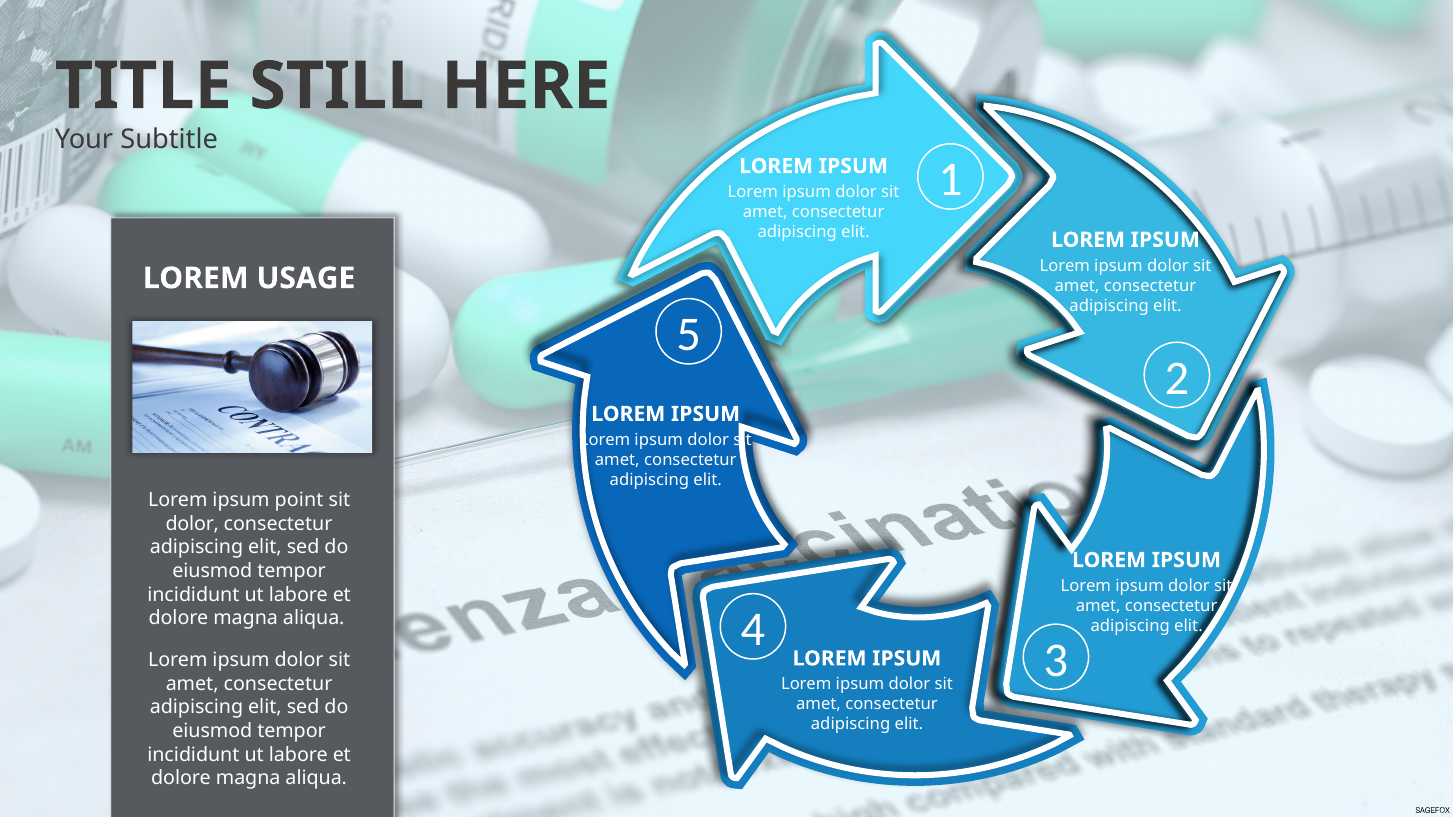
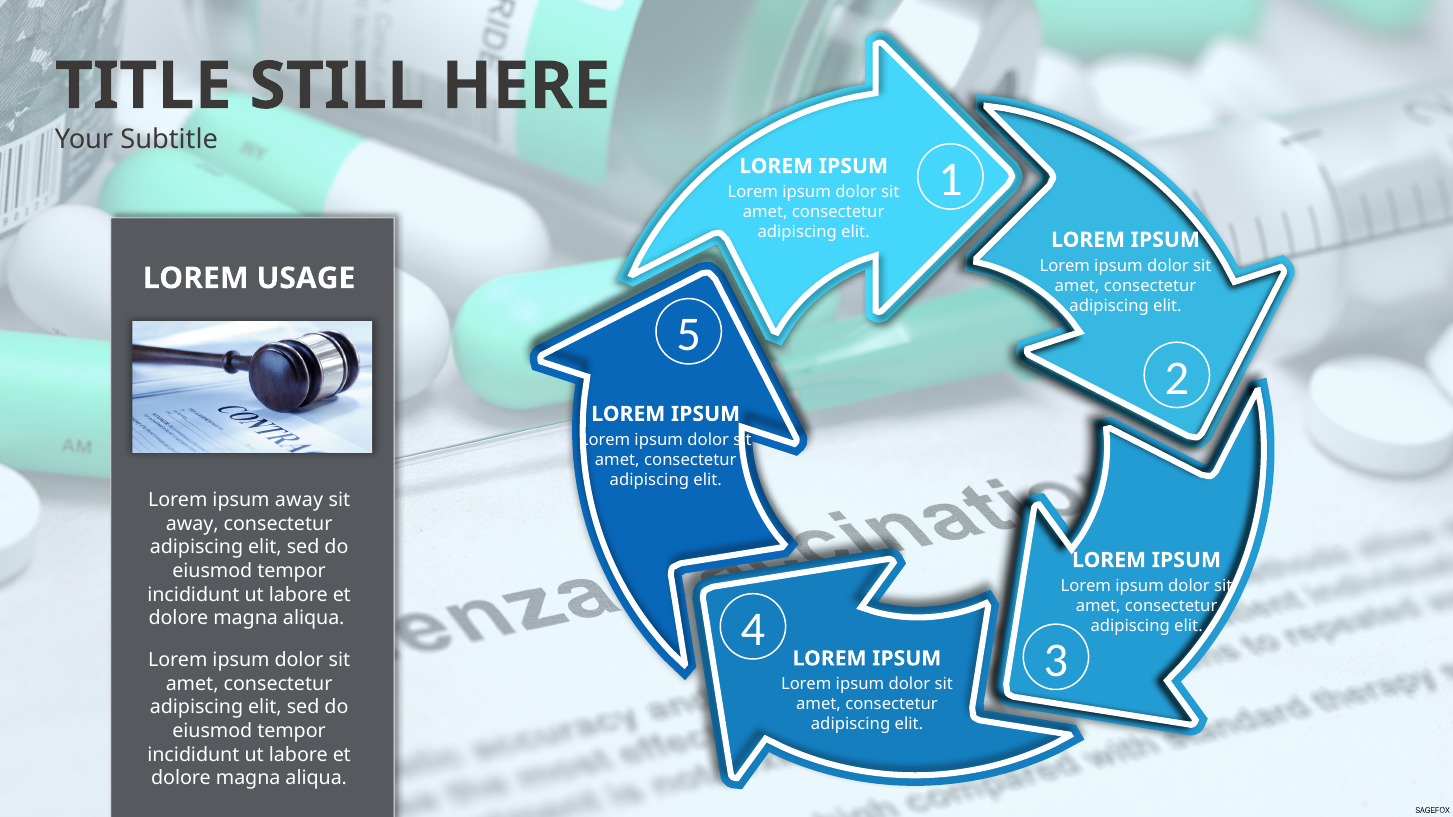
ipsum point: point -> away (299, 500)
dolor: dolor -> away (192, 524)
